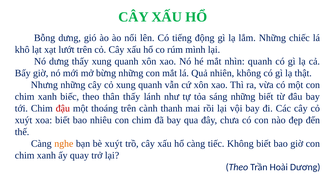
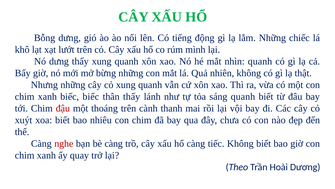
biếc theo: theo -> biếc (91, 97)
sáng những: những -> quanh (243, 97)
nghe colour: orange -> red (64, 144)
bè xuýt: xuýt -> càng (114, 144)
